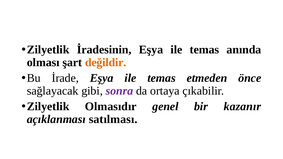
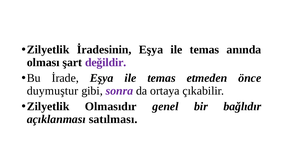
değildir colour: orange -> purple (106, 62)
sağlayacak: sağlayacak -> duymuştur (53, 91)
kazanır: kazanır -> bağlıdır (242, 107)
